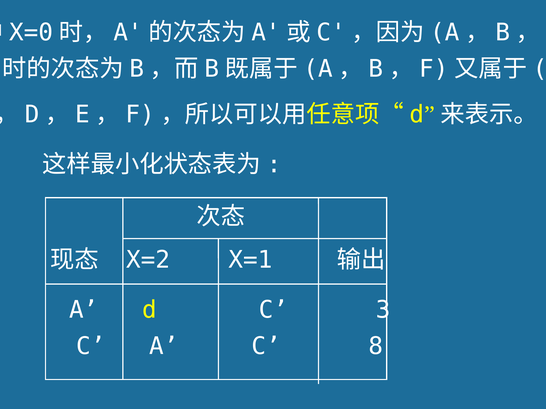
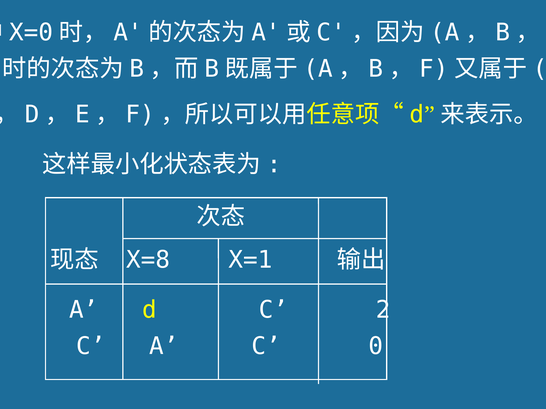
X=2: X=2 -> X=8 (148, 260)
3: 3 -> 2 (383, 310)
8: 8 -> 0 (376, 347)
